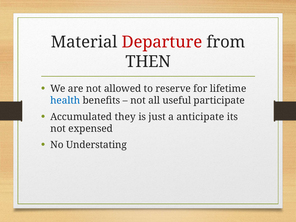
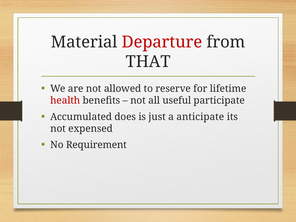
THEN: THEN -> THAT (148, 62)
health colour: blue -> red (65, 101)
they: they -> does (125, 117)
Understating: Understating -> Requirement (96, 145)
